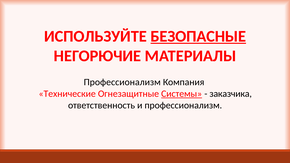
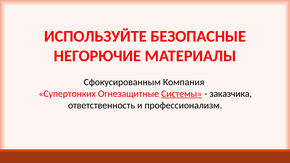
БЕЗОПАСНЫЕ underline: present -> none (198, 36)
Профессионализм: Профессионализм -> Сфокусированным (122, 82)
Технические: Технические -> Супертонких (67, 94)
